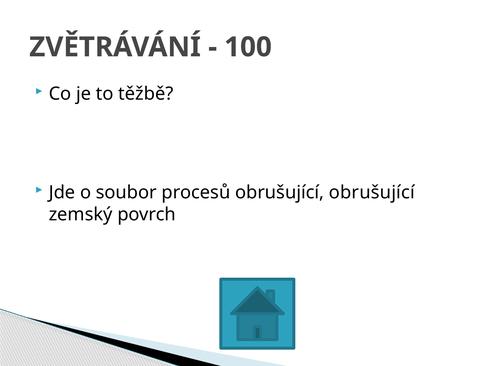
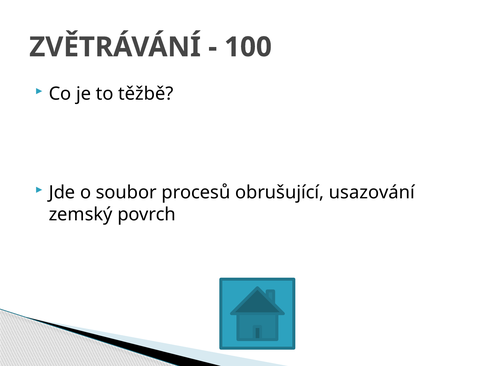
obrušující obrušující: obrušující -> usazování (372, 192)
